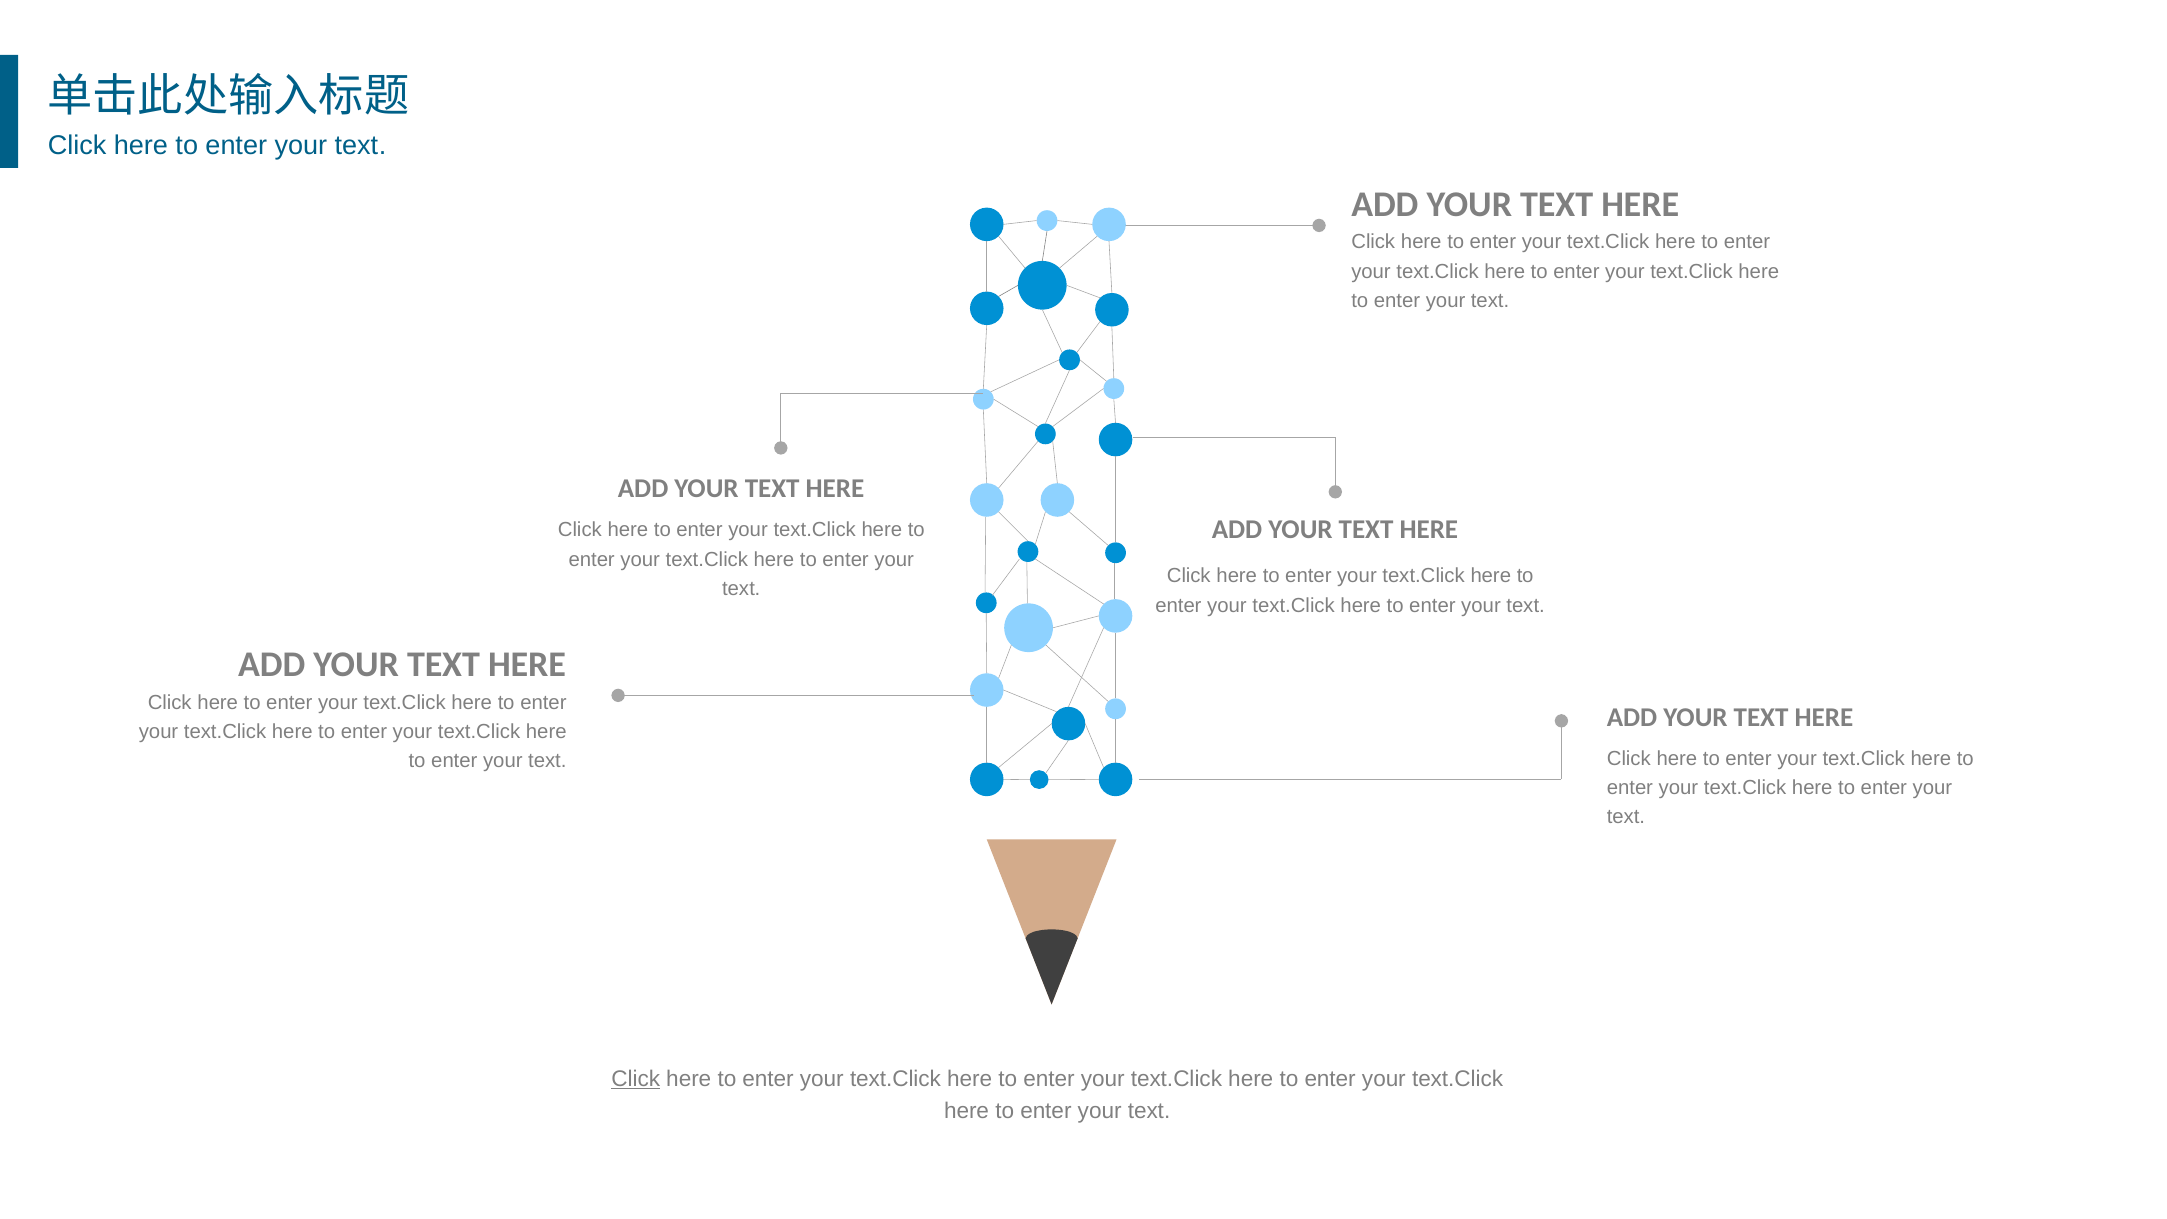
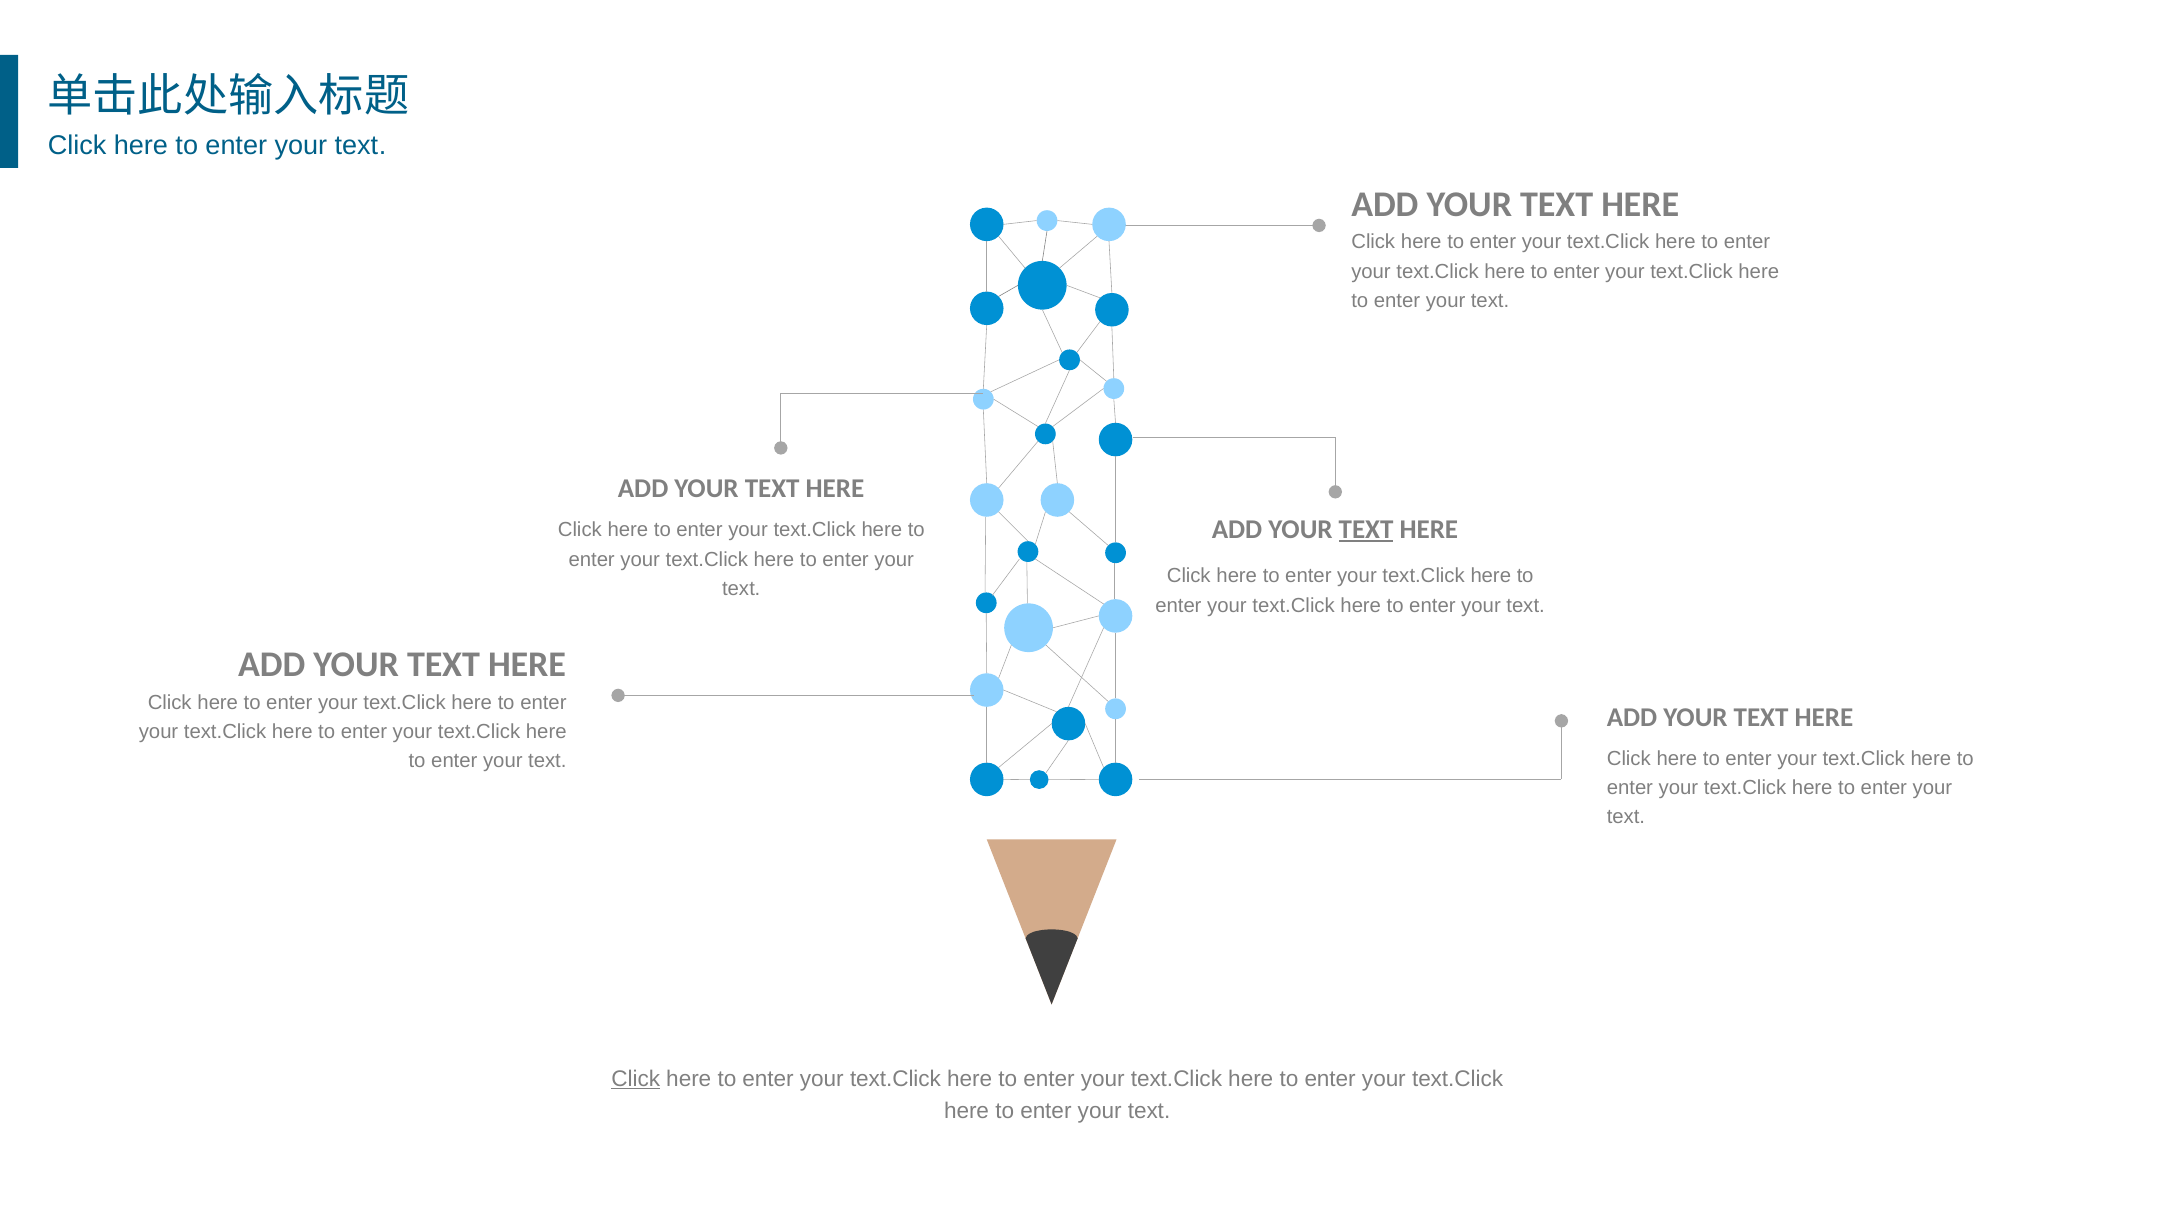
TEXT underline: none -> present (1366, 530)
